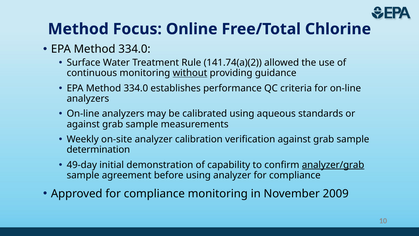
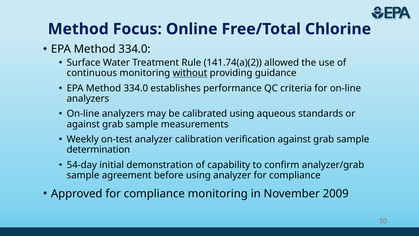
on-site: on-site -> on-test (117, 139)
49-day: 49-day -> 54-day (82, 165)
analyzer/grab underline: present -> none (333, 165)
